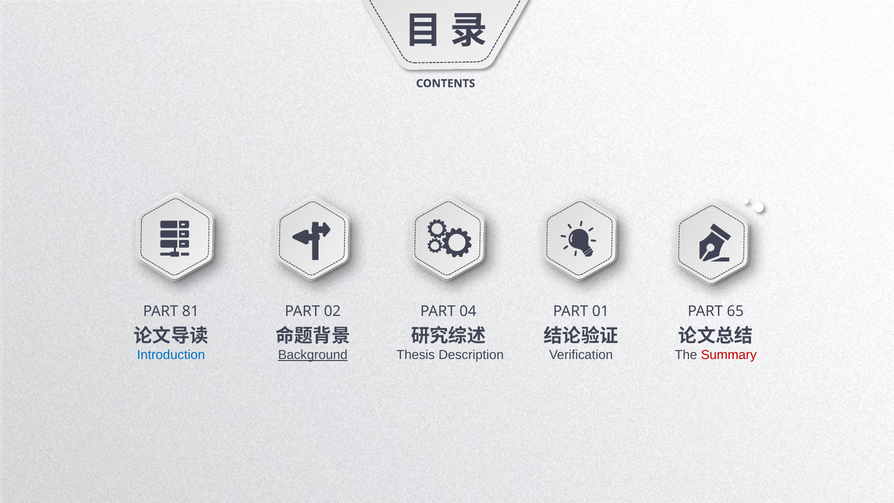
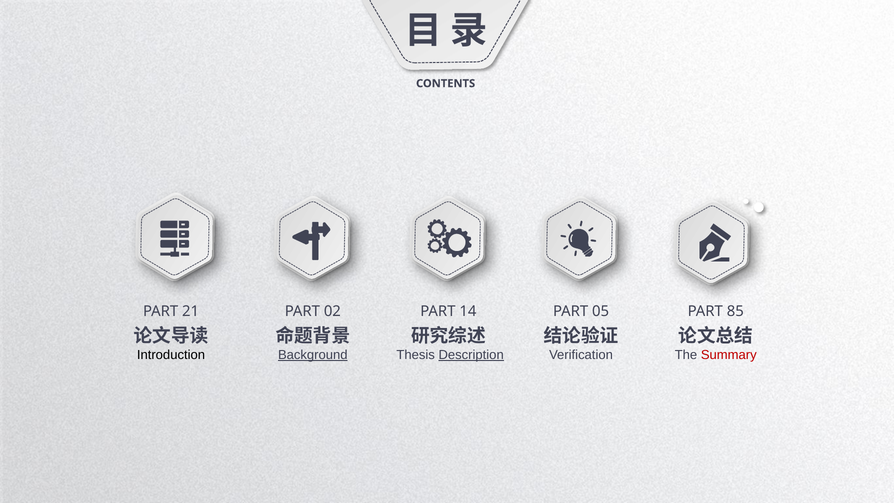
81: 81 -> 21 (191, 311)
04: 04 -> 14 (468, 311)
01: 01 -> 05 (601, 311)
65: 65 -> 85 (735, 311)
Introduction colour: blue -> black (171, 355)
Description underline: none -> present (471, 355)
